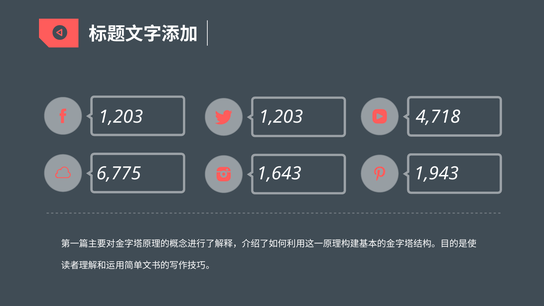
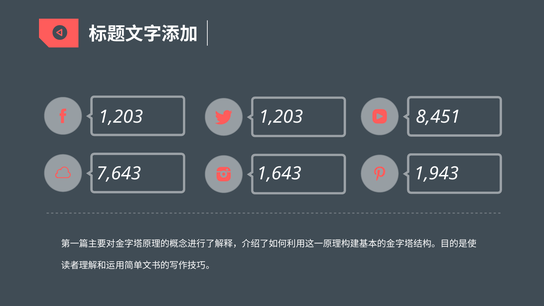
4,718: 4,718 -> 8,451 (438, 117)
6,775: 6,775 -> 7,643 (119, 174)
